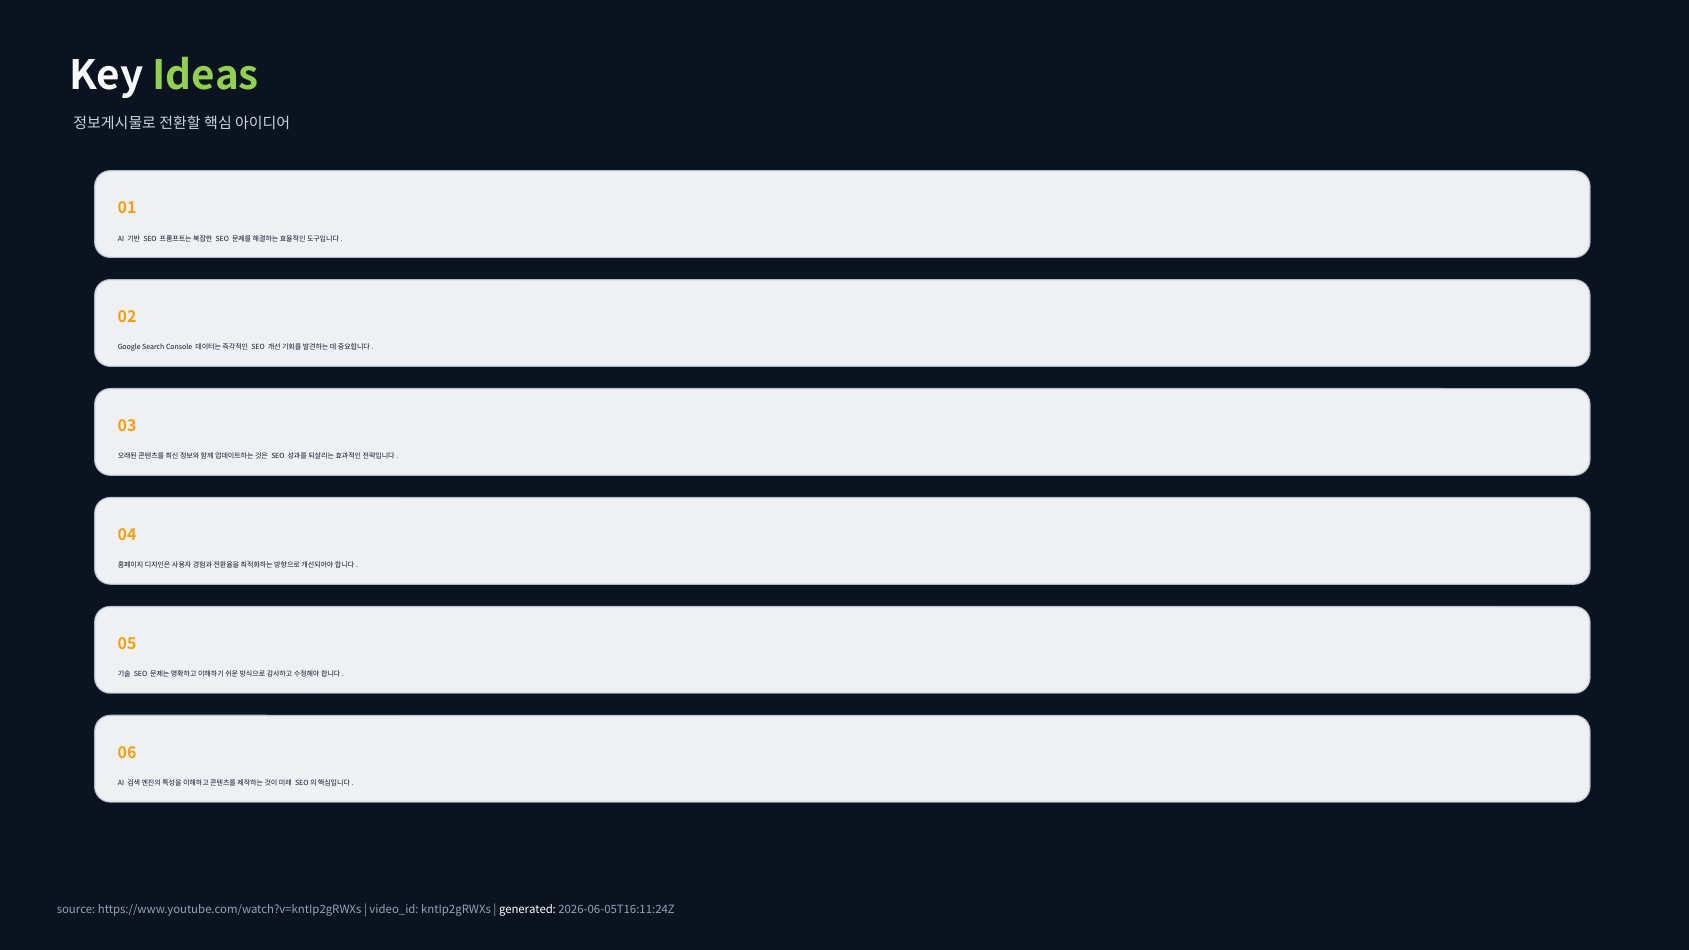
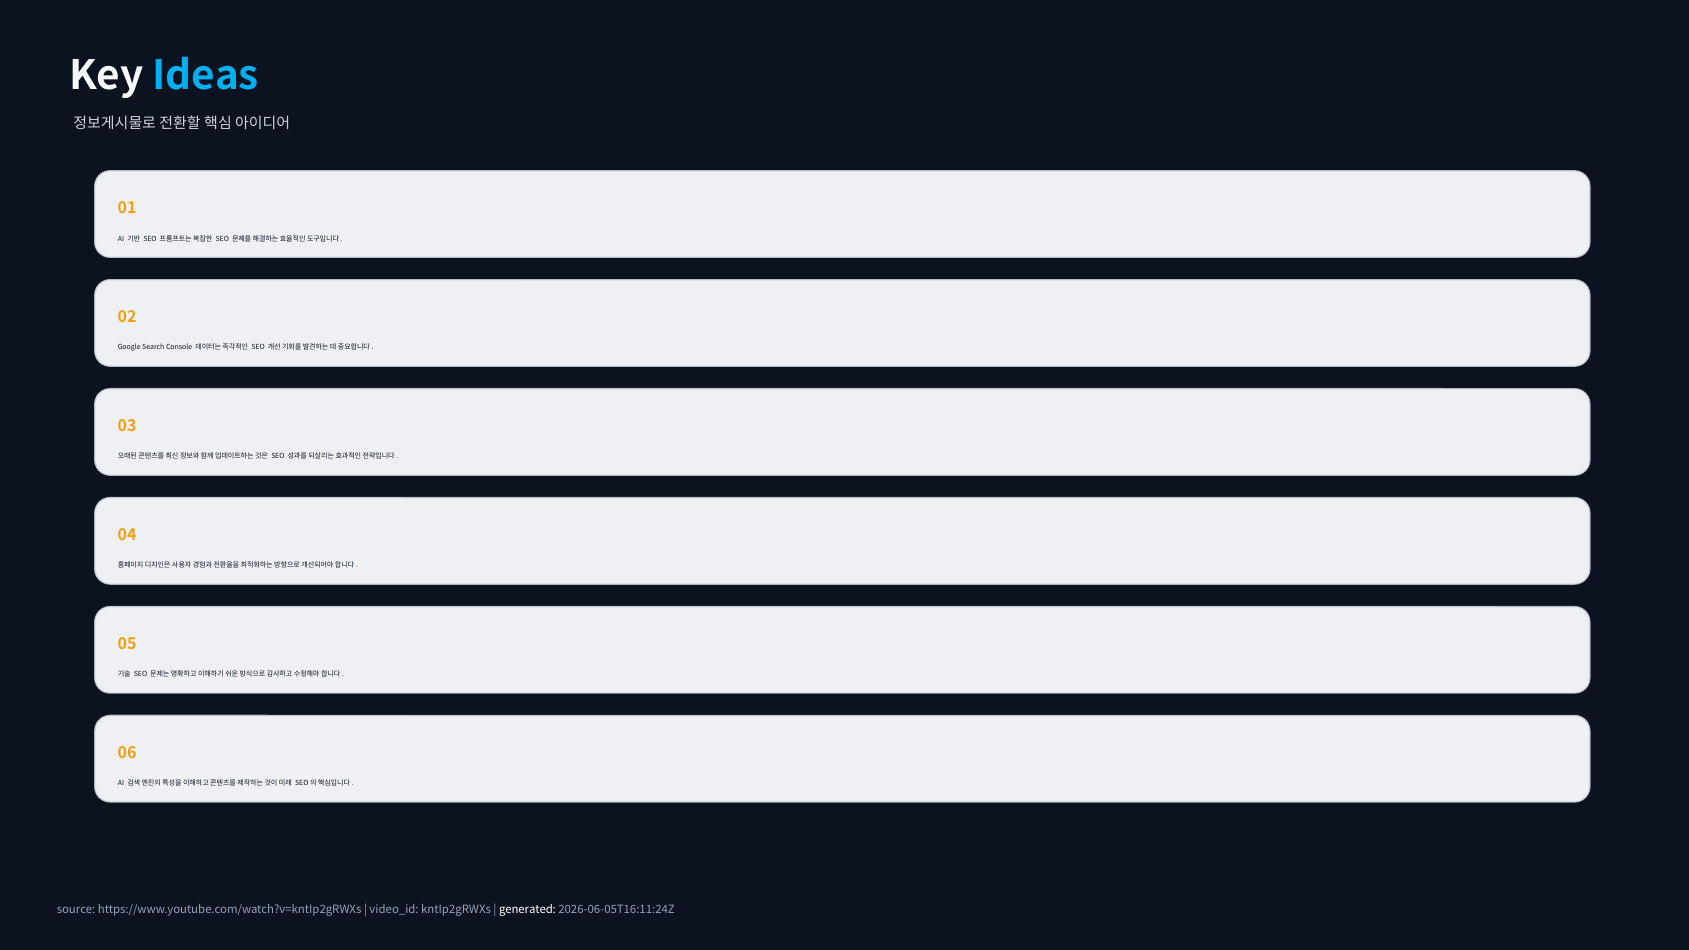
Ideas colour: light green -> light blue (206, 76)
